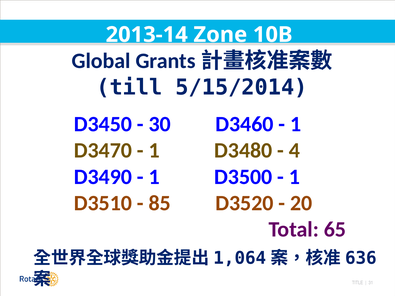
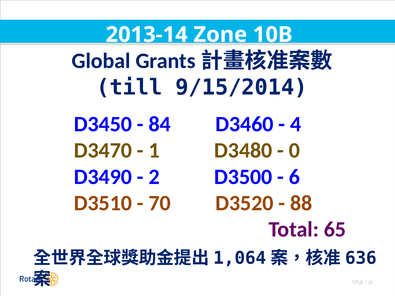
5/15/2014: 5/15/2014 -> 9/15/2014 (241, 87)
30: 30 -> 84 (160, 124)
1: 1 -> 4 (296, 124)
4: 4 -> 0 (294, 151)
1: 1 -> 2 (154, 177)
1: 1 -> 6 (294, 177)
85: 85 -> 70 (160, 203)
20: 20 -> 88 (301, 203)
